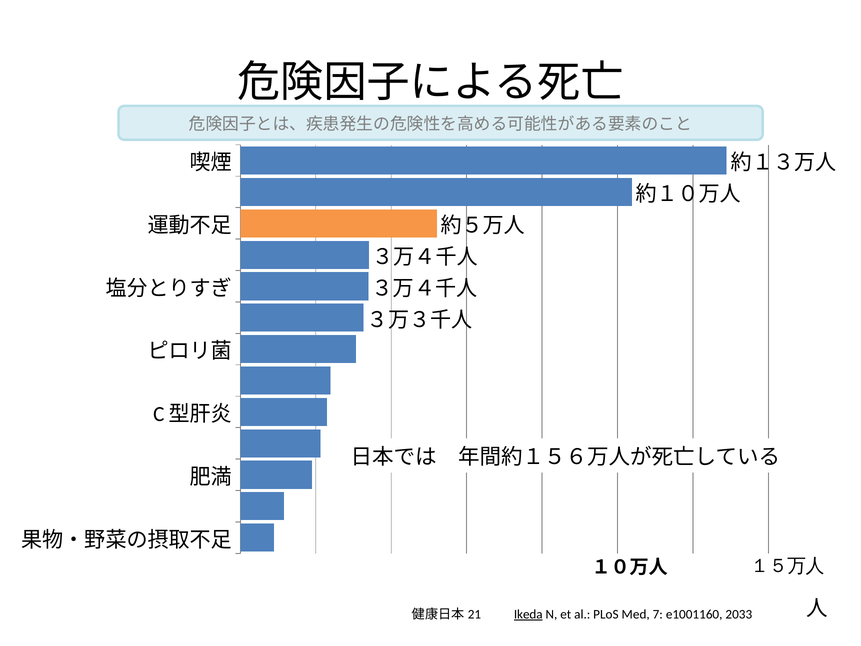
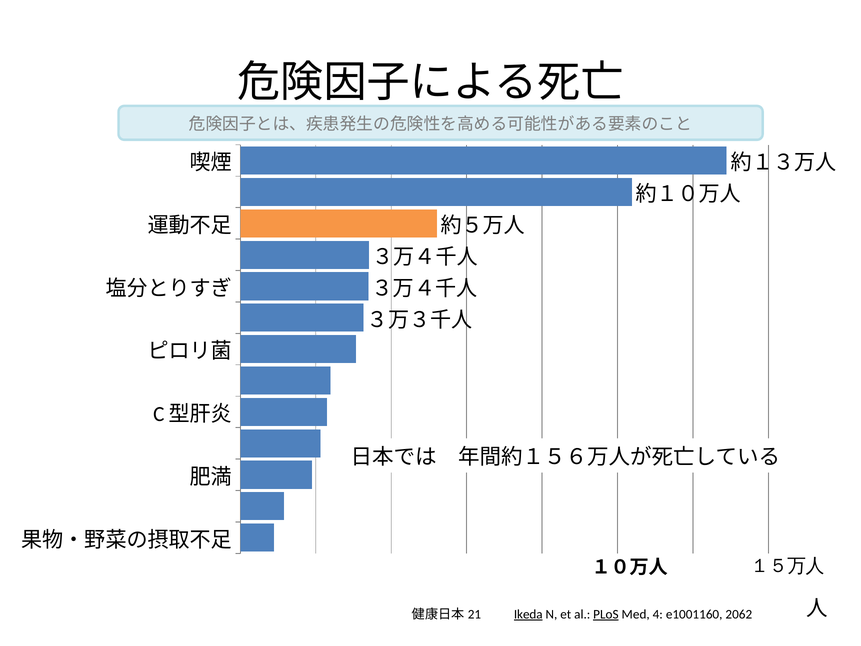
PLoS underline: none -> present (606, 614)
7: 7 -> 4 (658, 614)
2033: 2033 -> 2062 (739, 614)
